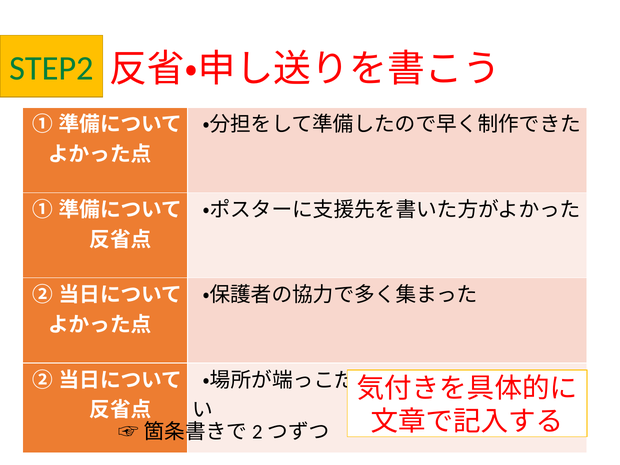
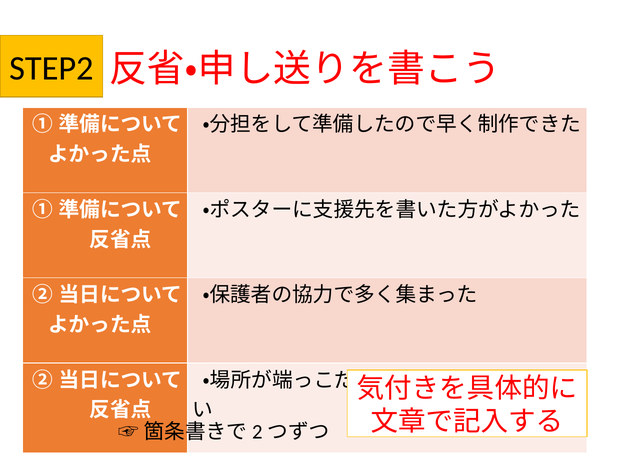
STEP2 colour: green -> black (51, 69)
